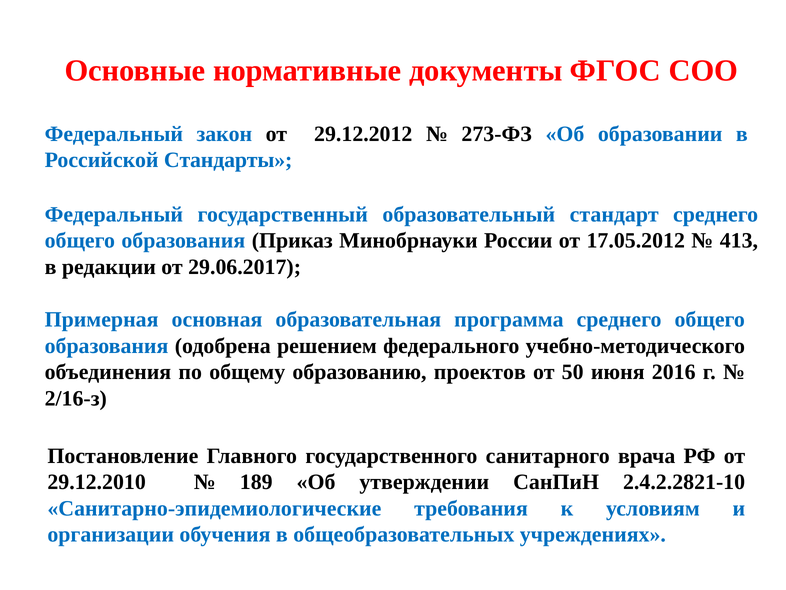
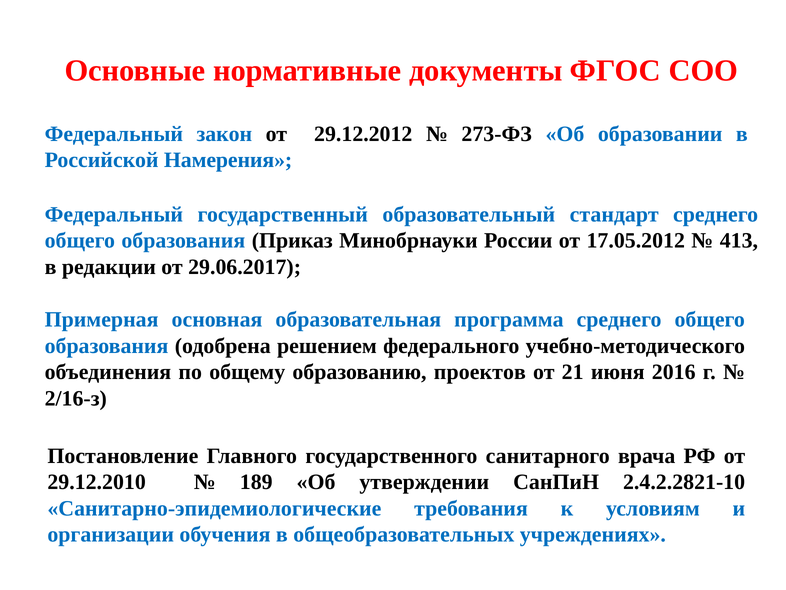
Стандарты: Стандарты -> Намерения (228, 160)
50: 50 -> 21 (573, 372)
